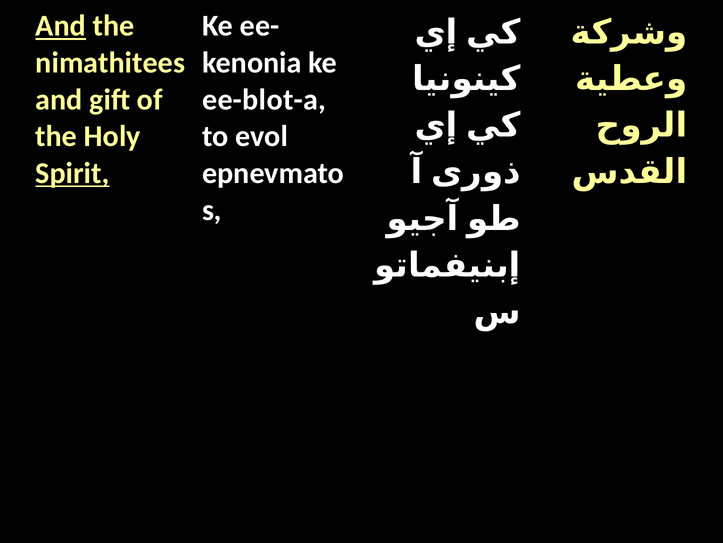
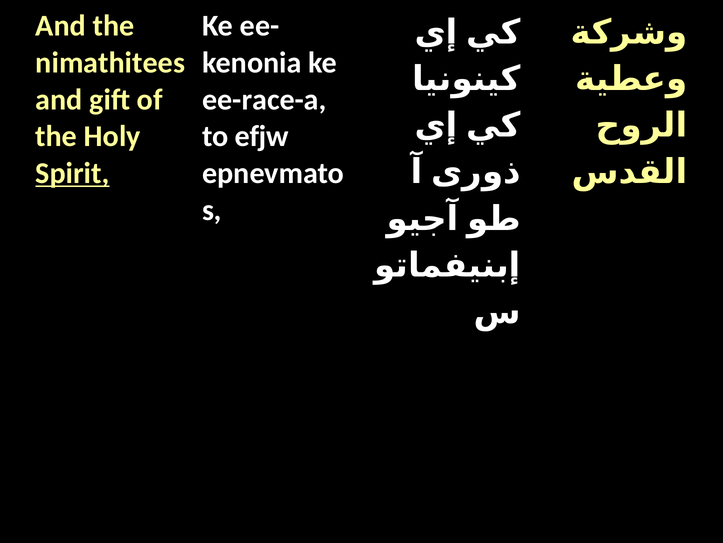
And underline: present -> none (61, 26)
ee-blot-a: ee-blot-a -> ee-race-a (264, 99)
evol: evol -> efjw (262, 136)
